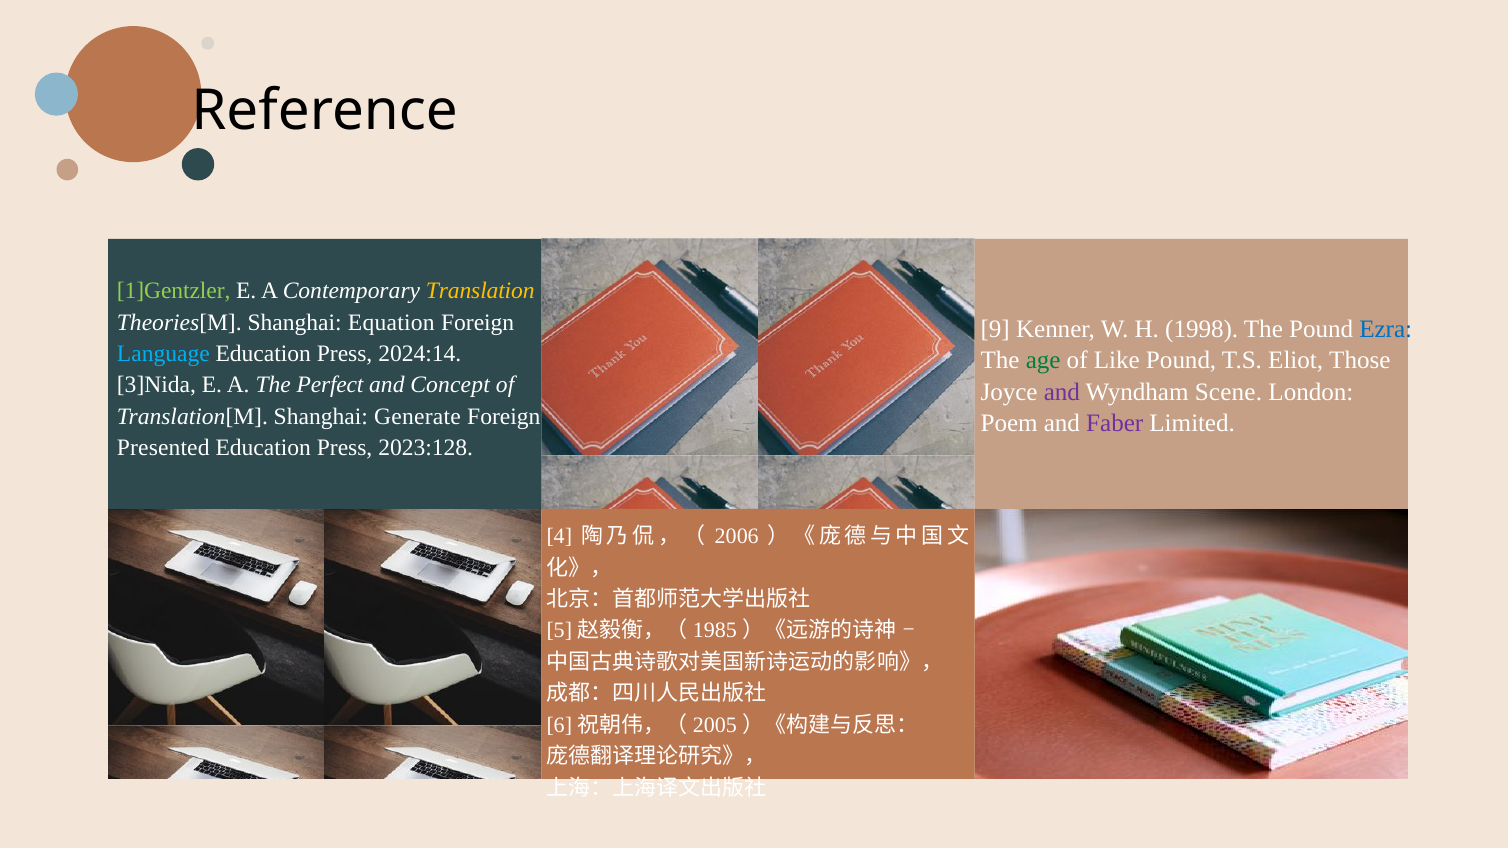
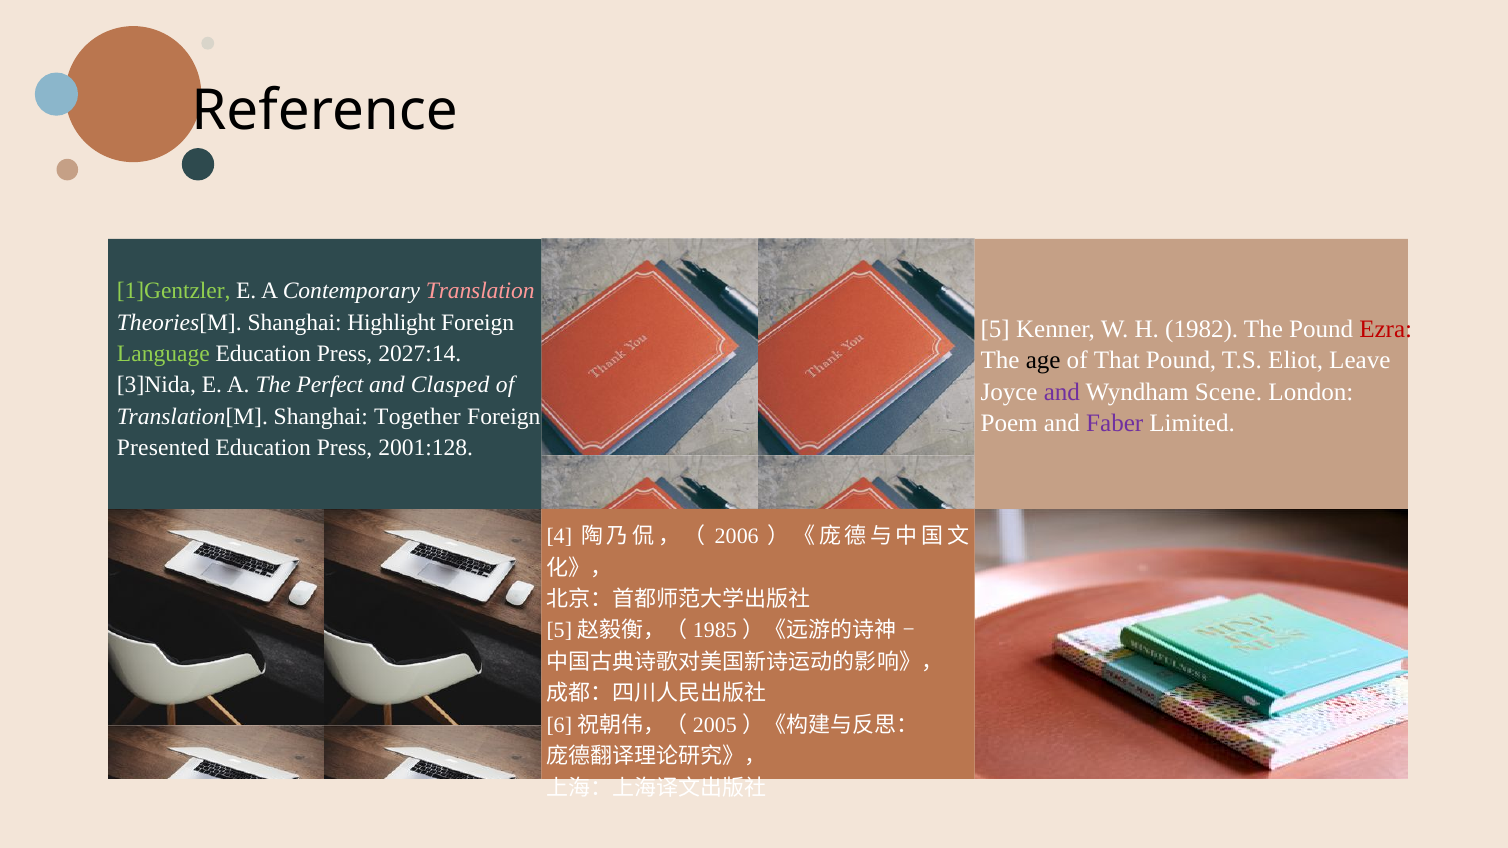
Translation colour: yellow -> pink (480, 291)
Equation: Equation -> Highlight (392, 322)
9: 9 -> 5 (995, 329)
1998: 1998 -> 1982 (1202, 329)
Ezra colour: blue -> red (1386, 329)
Language colour: light blue -> light green (163, 354)
2024:14: 2024:14 -> 2027:14 (420, 354)
age colour: green -> black (1043, 361)
Like: Like -> That (1117, 361)
Those: Those -> Leave (1360, 361)
Concept: Concept -> Clasped (450, 385)
Generate: Generate -> Together (417, 417)
2023:128: 2023:128 -> 2001:128 (426, 448)
